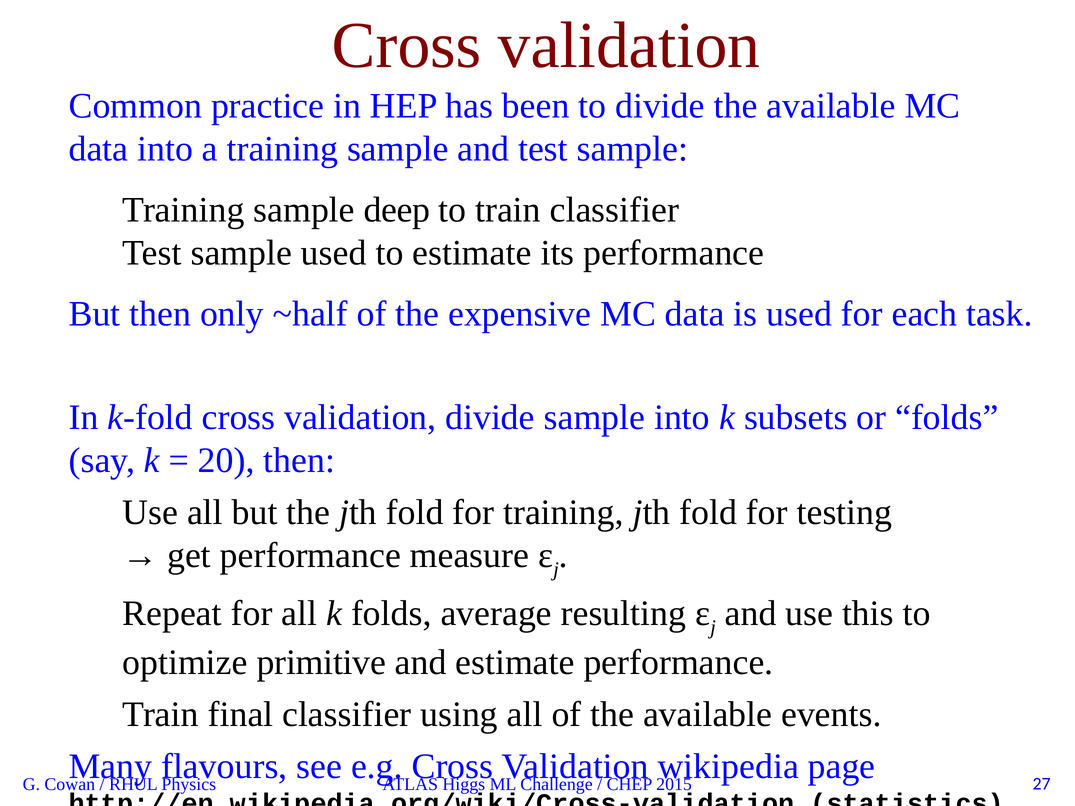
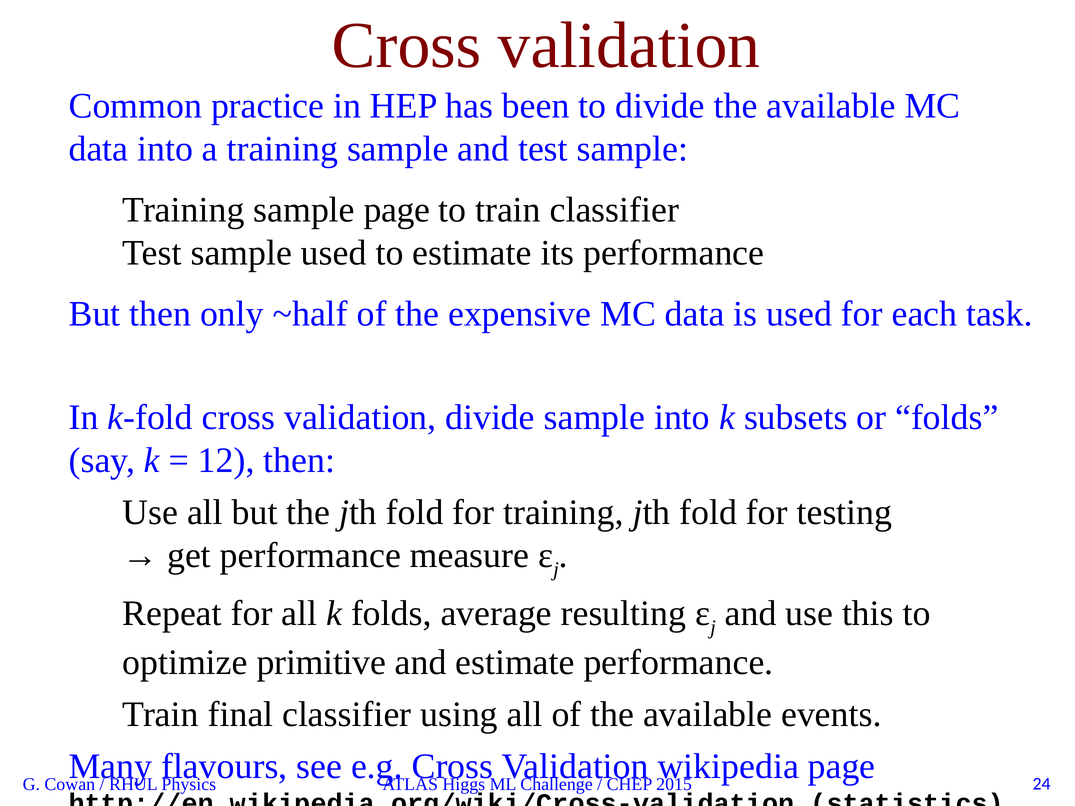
sample deep: deep -> page (397, 210)
20: 20 -> 12 (226, 461)
27: 27 -> 24 (1042, 784)
